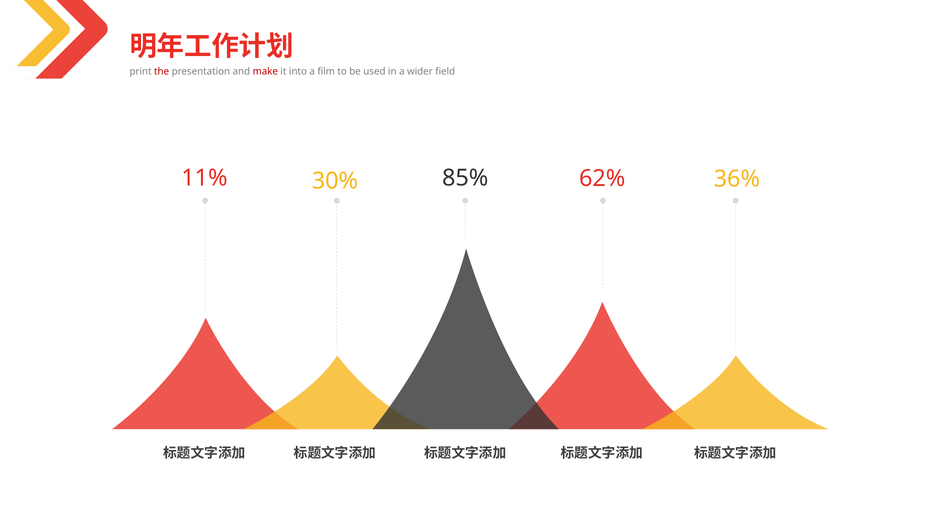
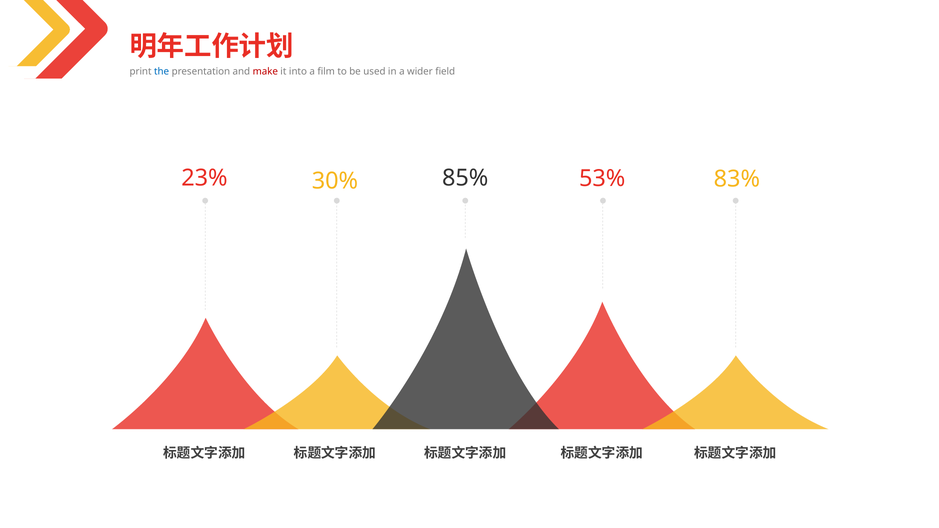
the colour: red -> blue (162, 72)
36%: 36% -> 83% (737, 179)
11%: 11% -> 23% (204, 178)
62%: 62% -> 53% (602, 178)
